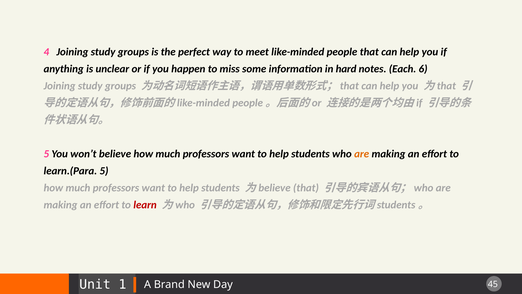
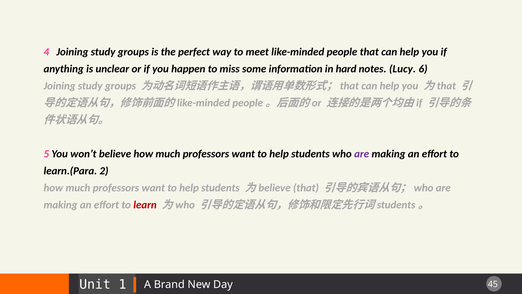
Each: Each -> Lucy (402, 69)
are colour: orange -> purple (362, 154)
learn.(Para 5: 5 -> 2 (104, 171)
